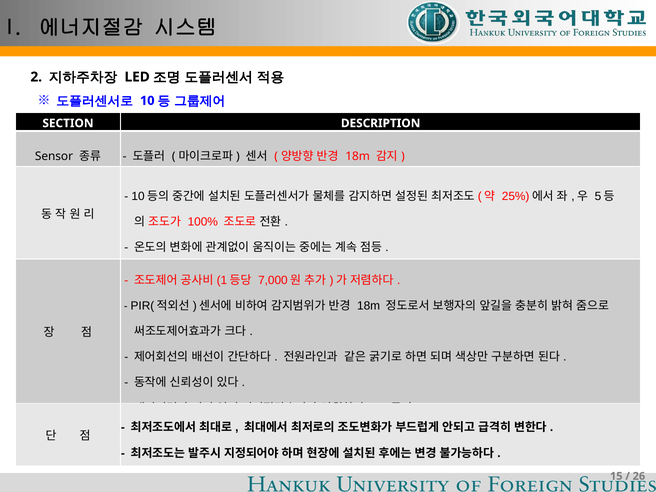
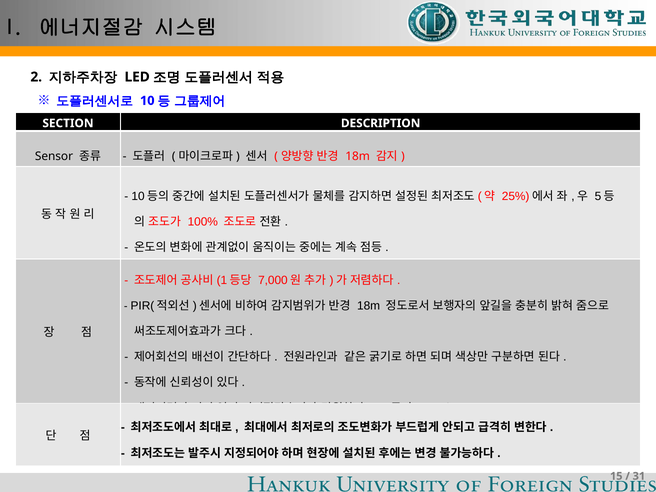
26: 26 -> 31 (639, 476)
